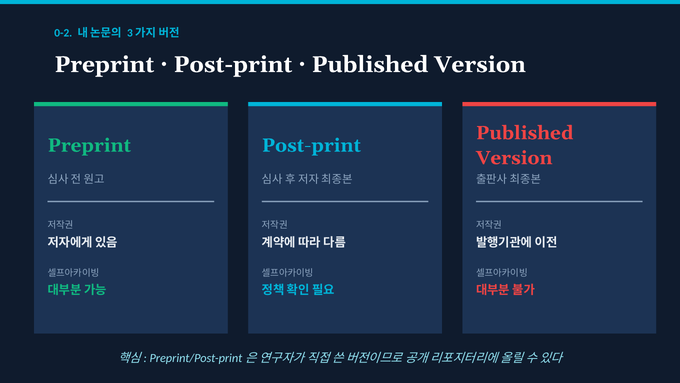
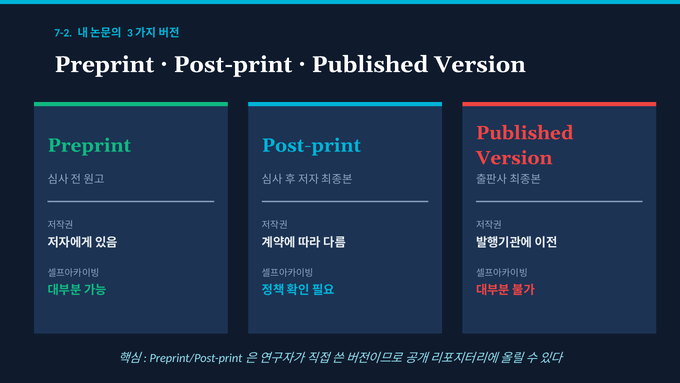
0-2: 0-2 -> 7-2 (63, 33)
